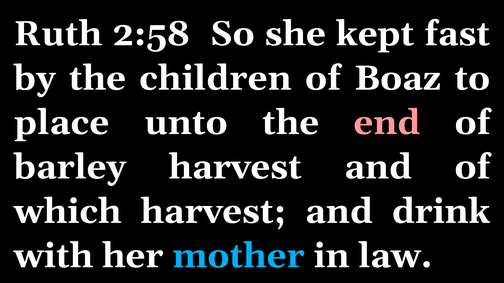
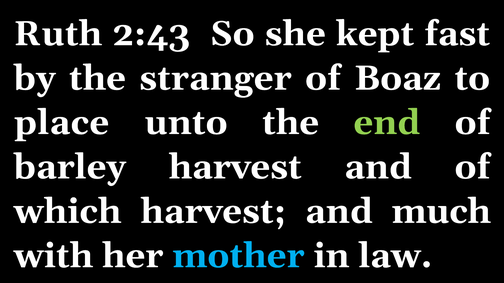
2:58: 2:58 -> 2:43 (151, 34)
children: children -> stranger (215, 78)
end colour: pink -> light green (387, 123)
drink: drink -> much (441, 212)
